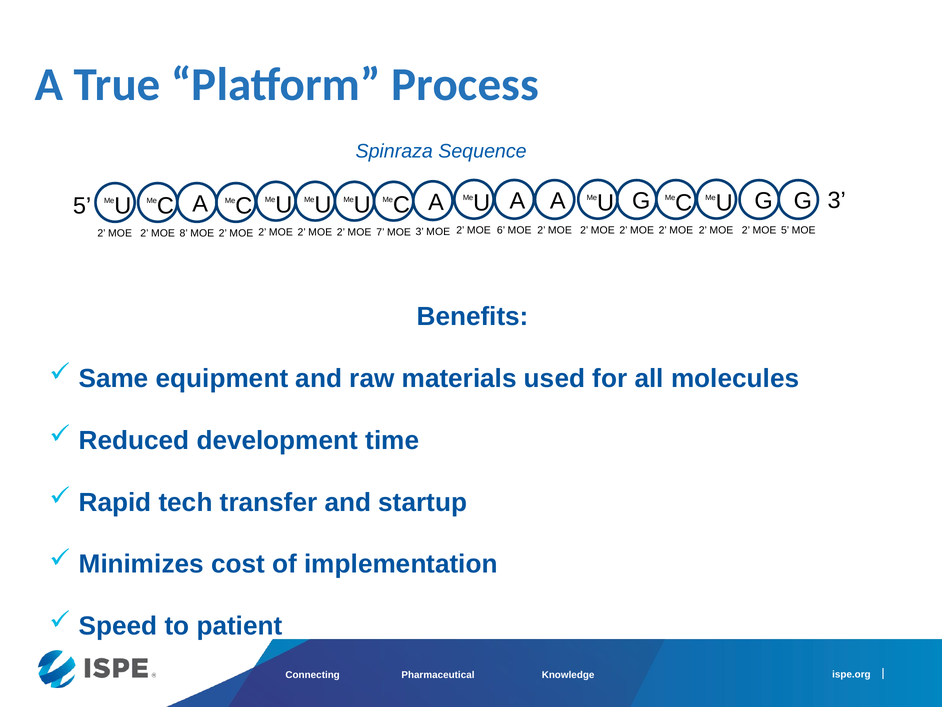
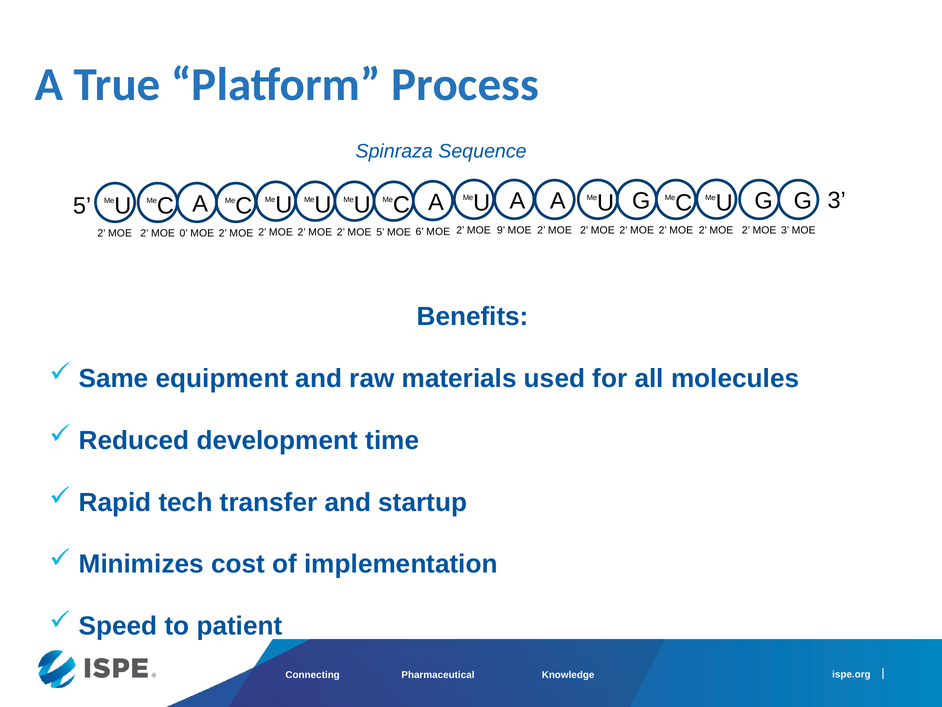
6: 6 -> 9 (501, 230)
5: 5 -> 3 (785, 230)
3: 3 -> 6 (420, 231)
7: 7 -> 5 (380, 232)
8: 8 -> 0 (184, 233)
